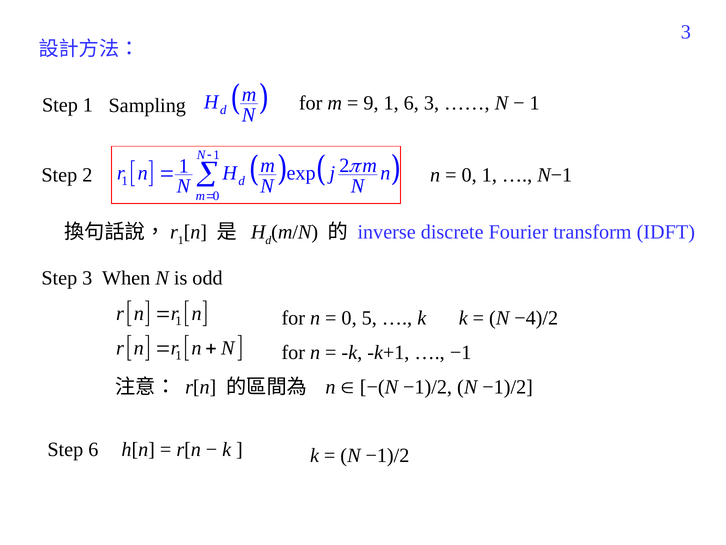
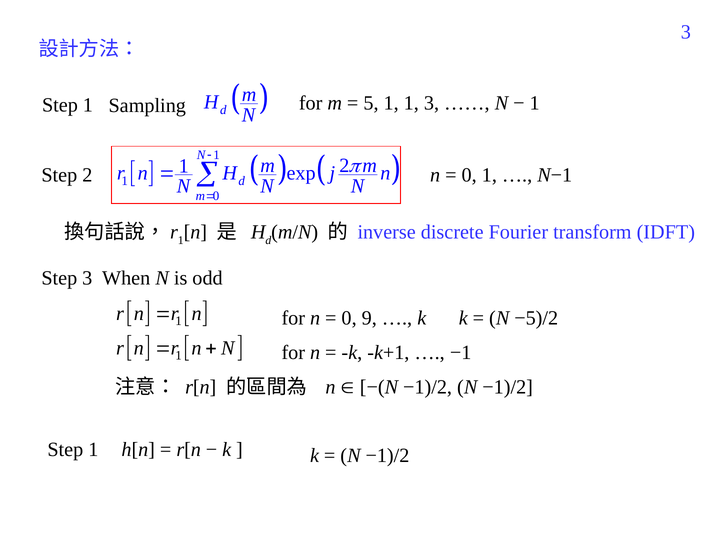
9: 9 -> 5 (371, 103)
6: 6 -> 1 (411, 103)
5: 5 -> 9 (369, 318)
−4)/2: −4)/2 -> −5)/2 (536, 318)
6: 6 -> 1 (93, 449)
